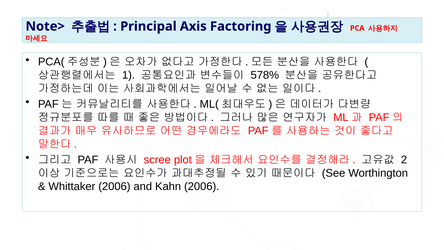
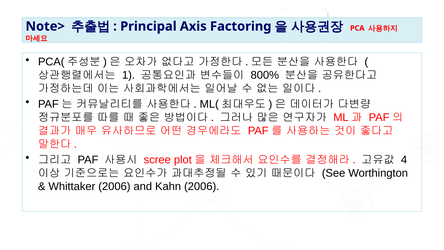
578%: 578% -> 800% (265, 75)
2: 2 -> 4 (404, 160)
